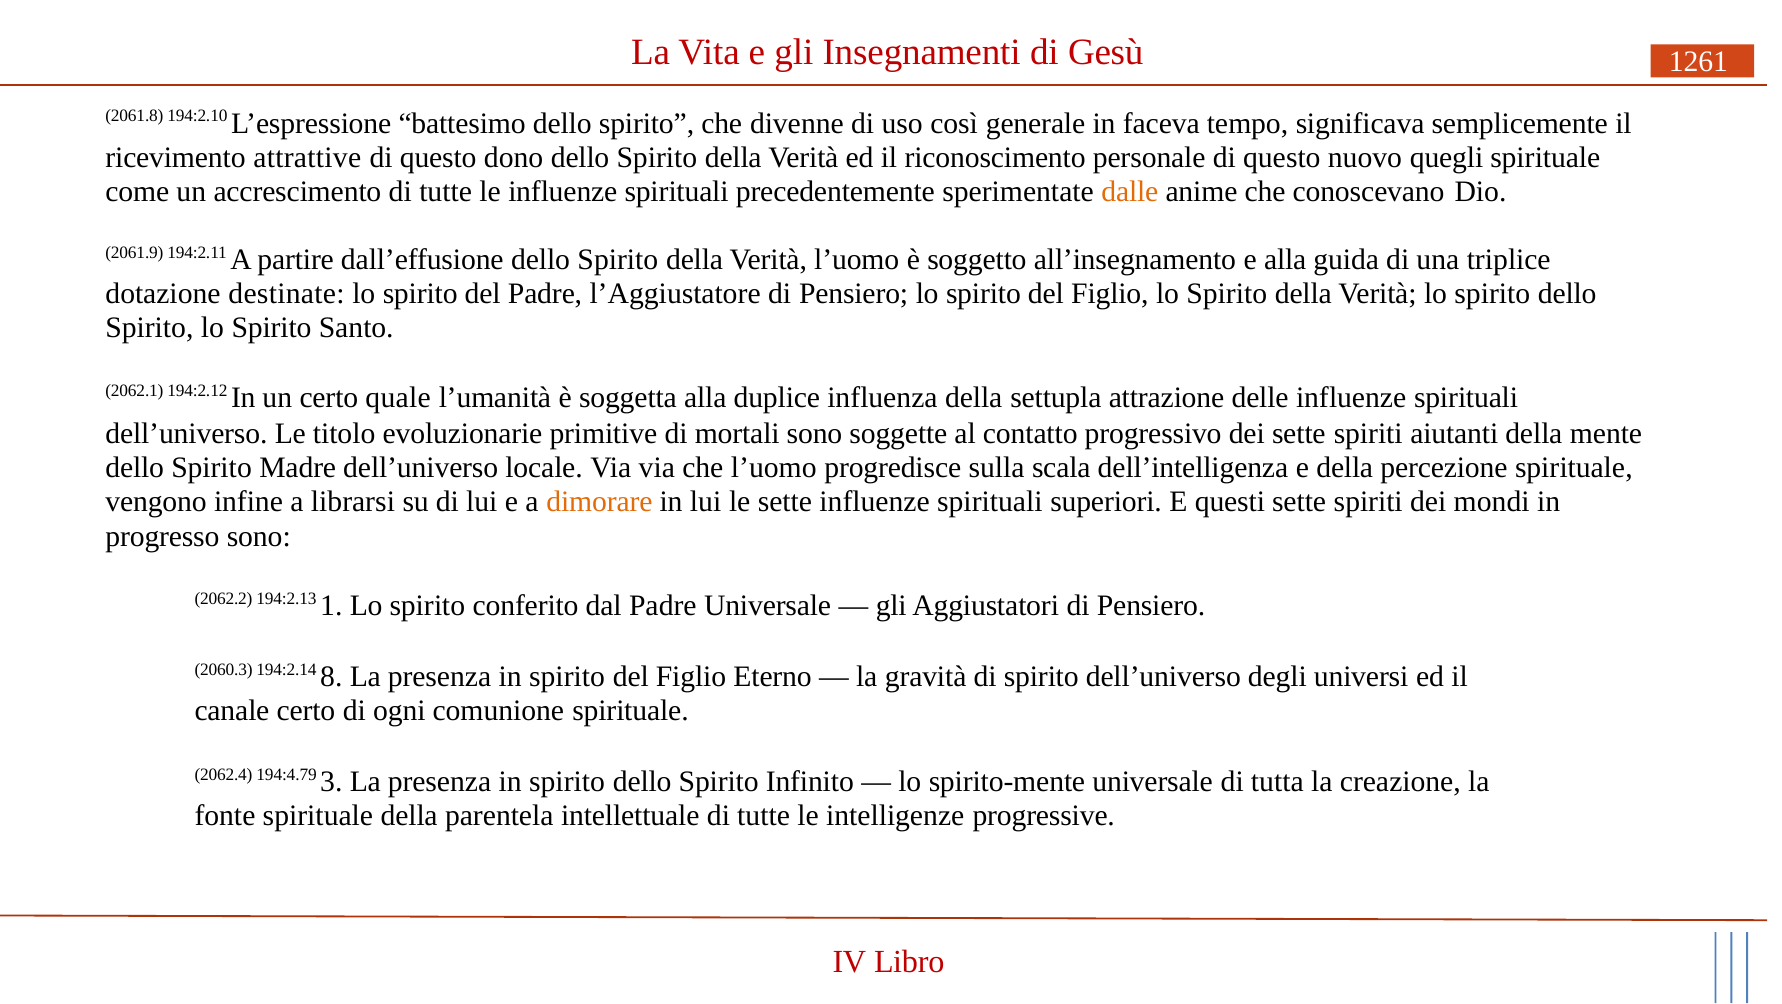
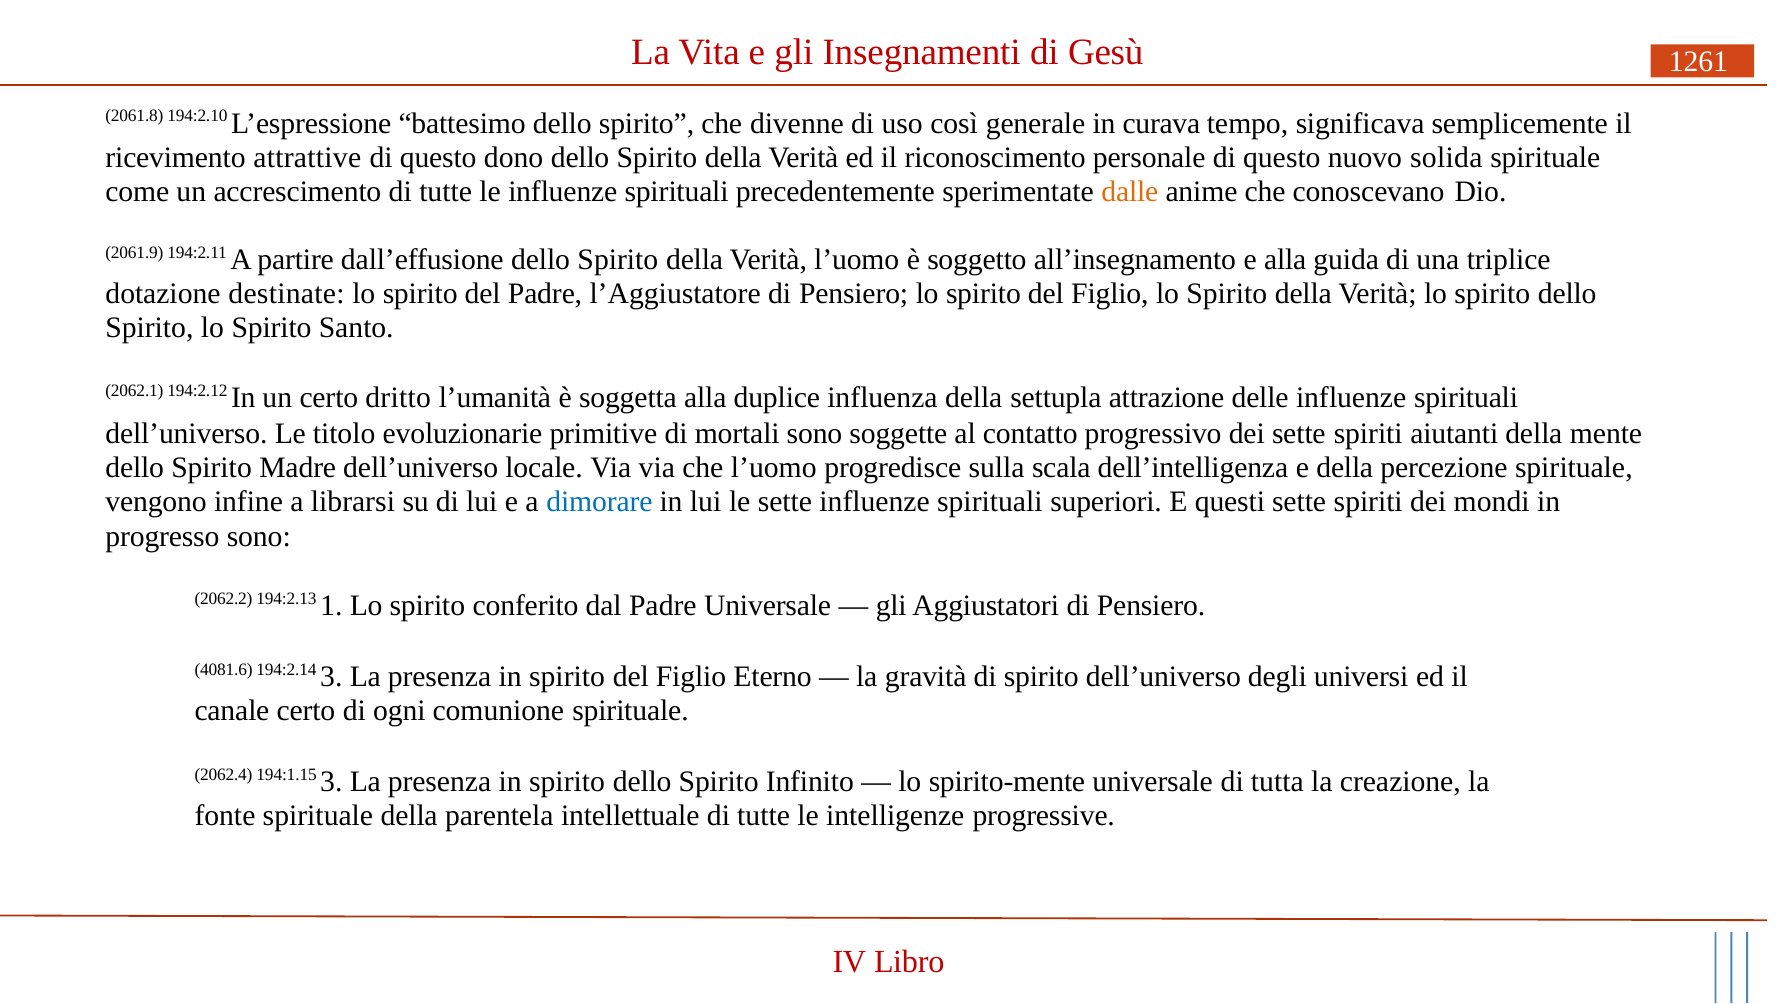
faceva: faceva -> curava (1161, 123)
quegli: quegli -> solida (1446, 157)
quale: quale -> dritto (398, 398)
dimorare colour: orange -> blue (599, 502)
2060.3: 2060.3 -> 4081.6 (224, 669)
194:2.14 8: 8 -> 3 (331, 677)
194:4.79: 194:4.79 -> 194:1.15 (287, 774)
